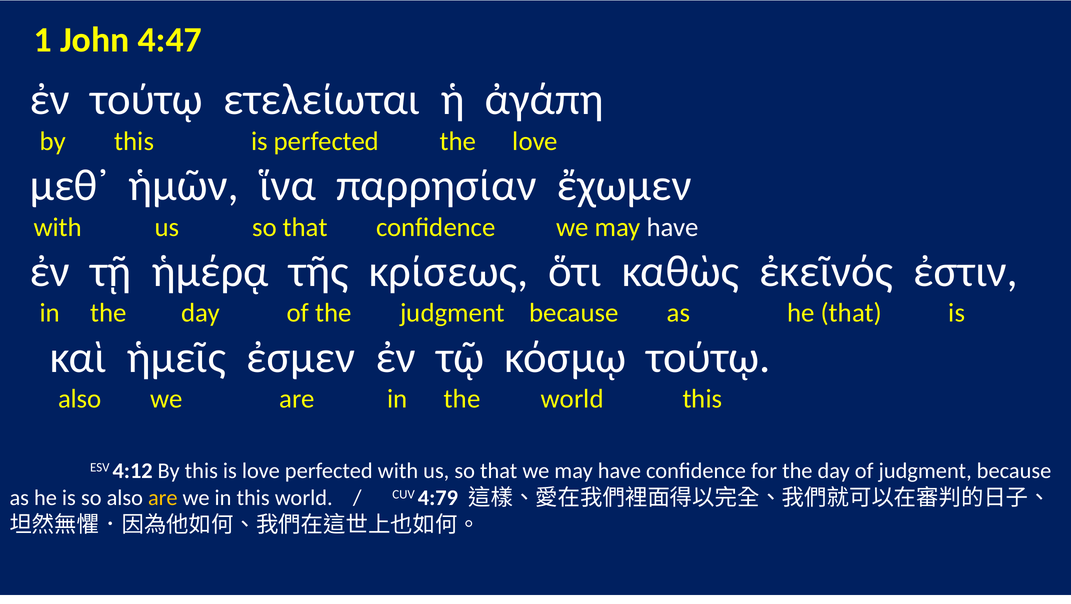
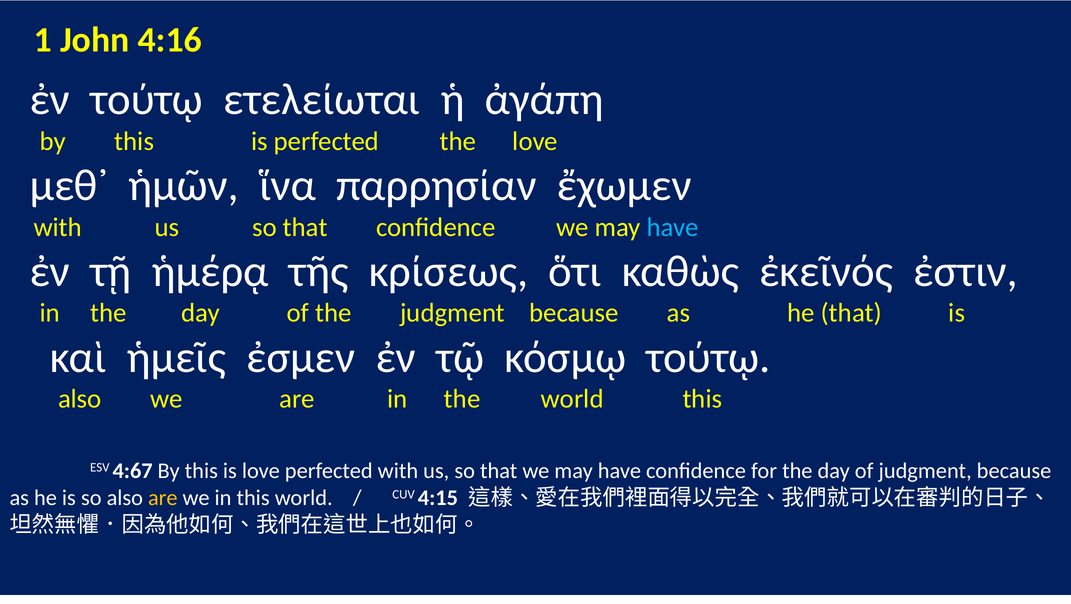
4:47: 4:47 -> 4:16 (170, 40)
have colour: white -> light blue (673, 227)
4:12: 4:12 -> 4:67 (133, 471)
4:79: 4:79 -> 4:15 (438, 498)
